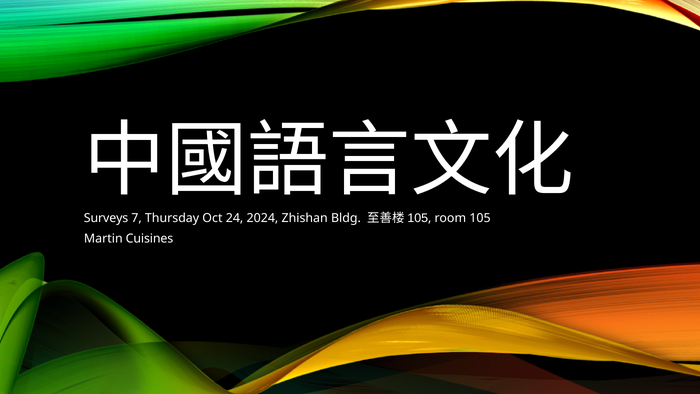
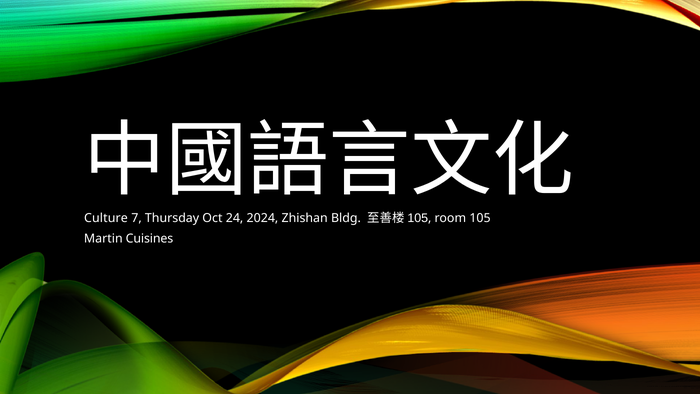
Surveys: Surveys -> Culture (106, 218)
